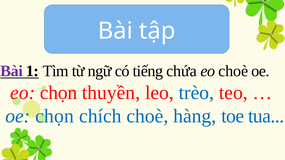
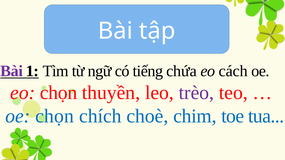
eo choè: choè -> cách (233, 71)
trèo colour: blue -> purple (196, 93)
hàng: hàng -> chim (195, 116)
